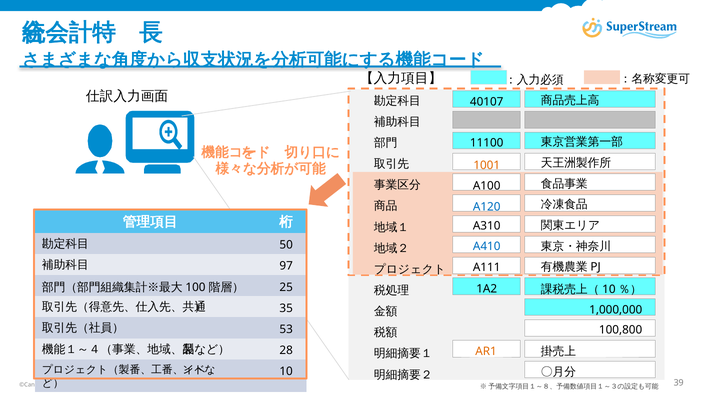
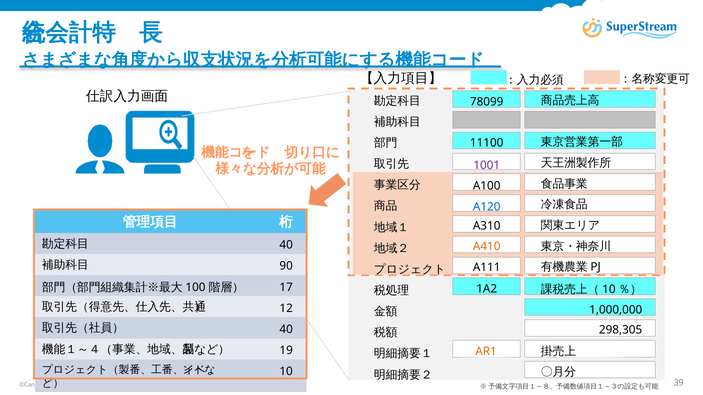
40107: 40107 -> 78099 (487, 102)
1001 colour: orange -> purple (487, 166)
50: 50 -> 40 (286, 245)
A410 colour: blue -> orange (487, 247)
97: 97 -> 90 (286, 266)
25: 25 -> 17 (286, 288)
35: 35 -> 12 (286, 309)
53: 53 -> 40 (286, 330)
100,800: 100,800 -> 298,305 (621, 330)
28: 28 -> 19 (286, 351)
